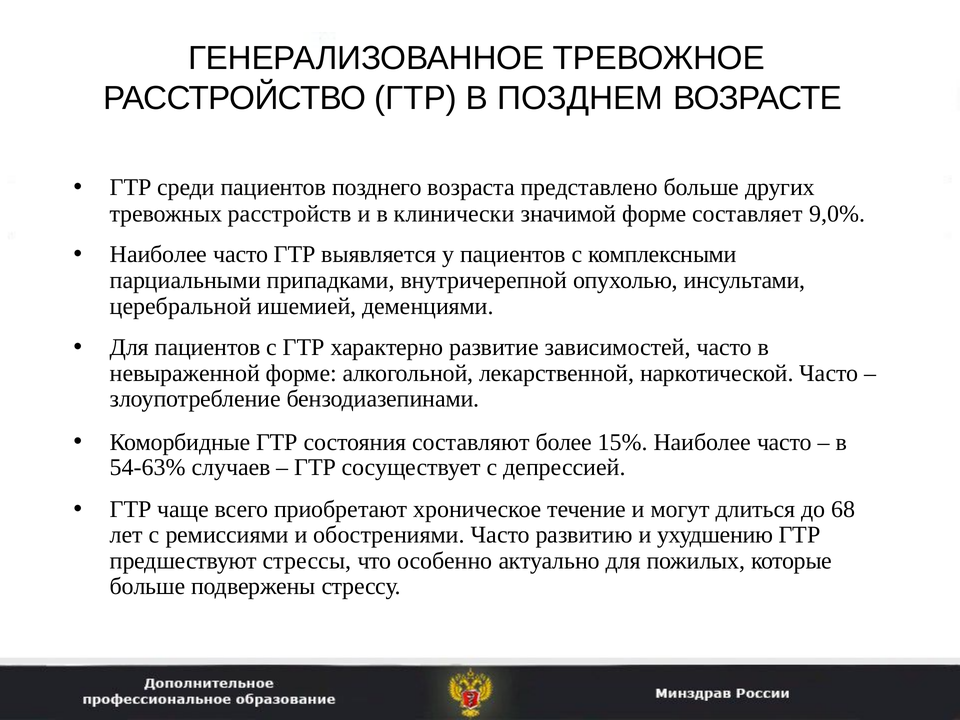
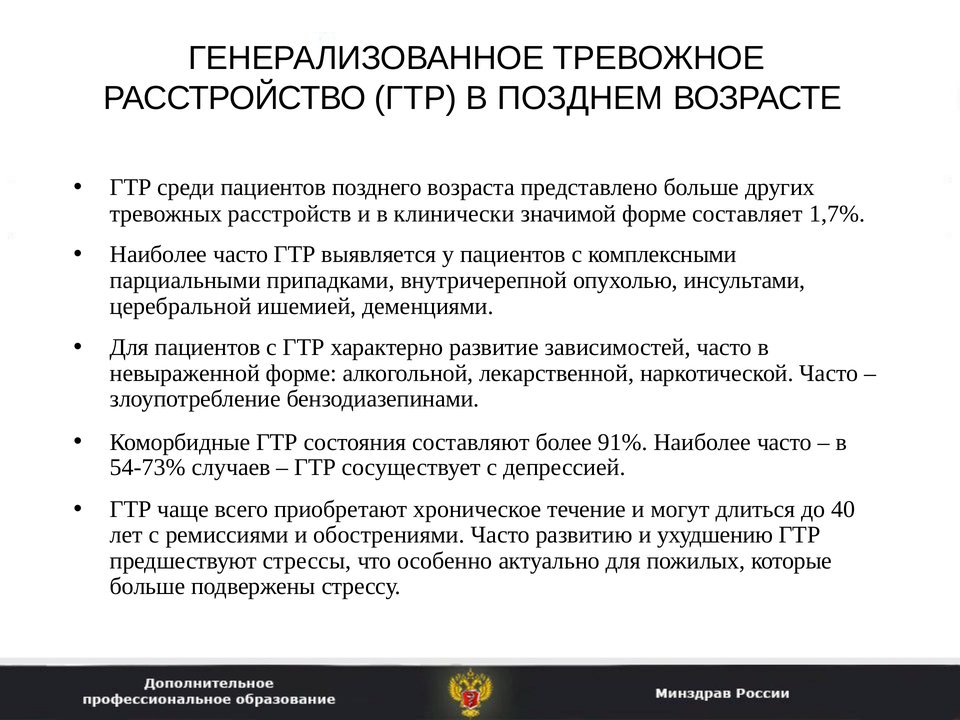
9,0%: 9,0% -> 1,7% (837, 214)
15%: 15% -> 91% (623, 442)
54-63%: 54-63% -> 54-73% (148, 468)
68: 68 -> 40 (843, 509)
